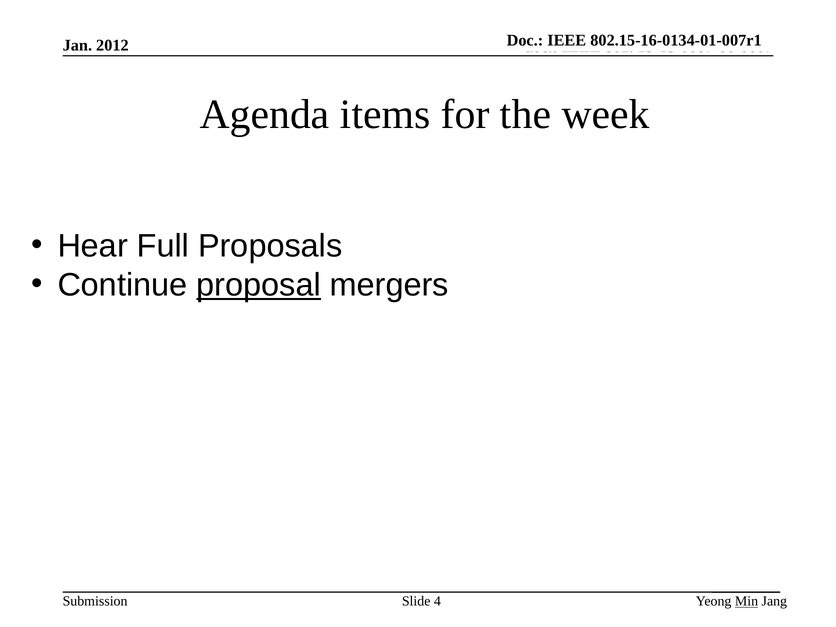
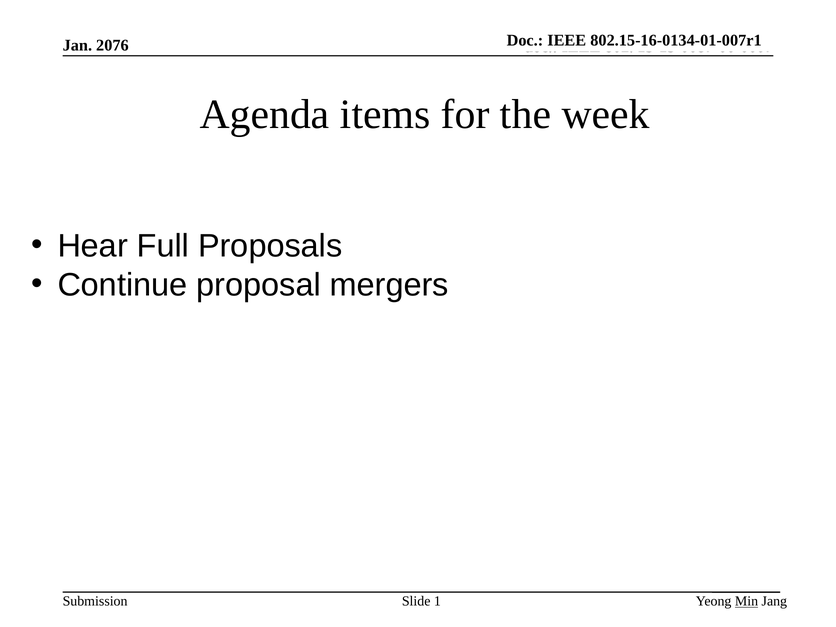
2012: 2012 -> 2076 (112, 46)
proposal underline: present -> none (259, 285)
4: 4 -> 1 (437, 601)
